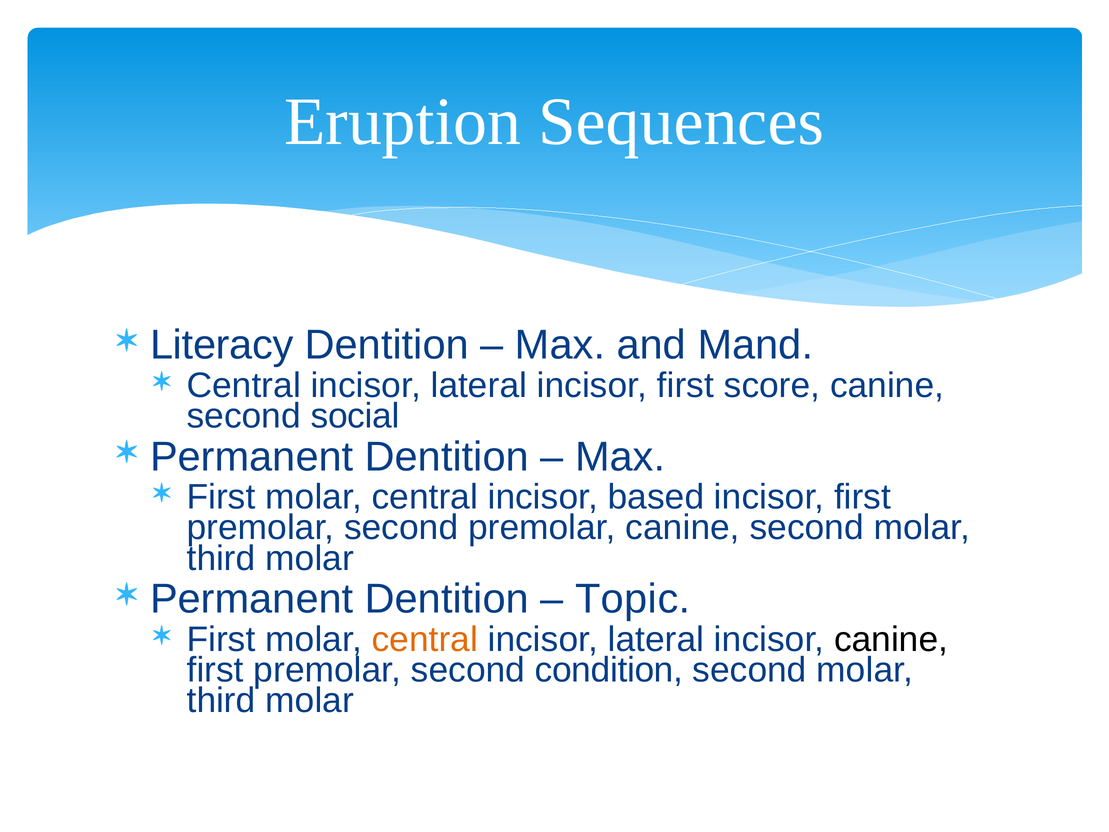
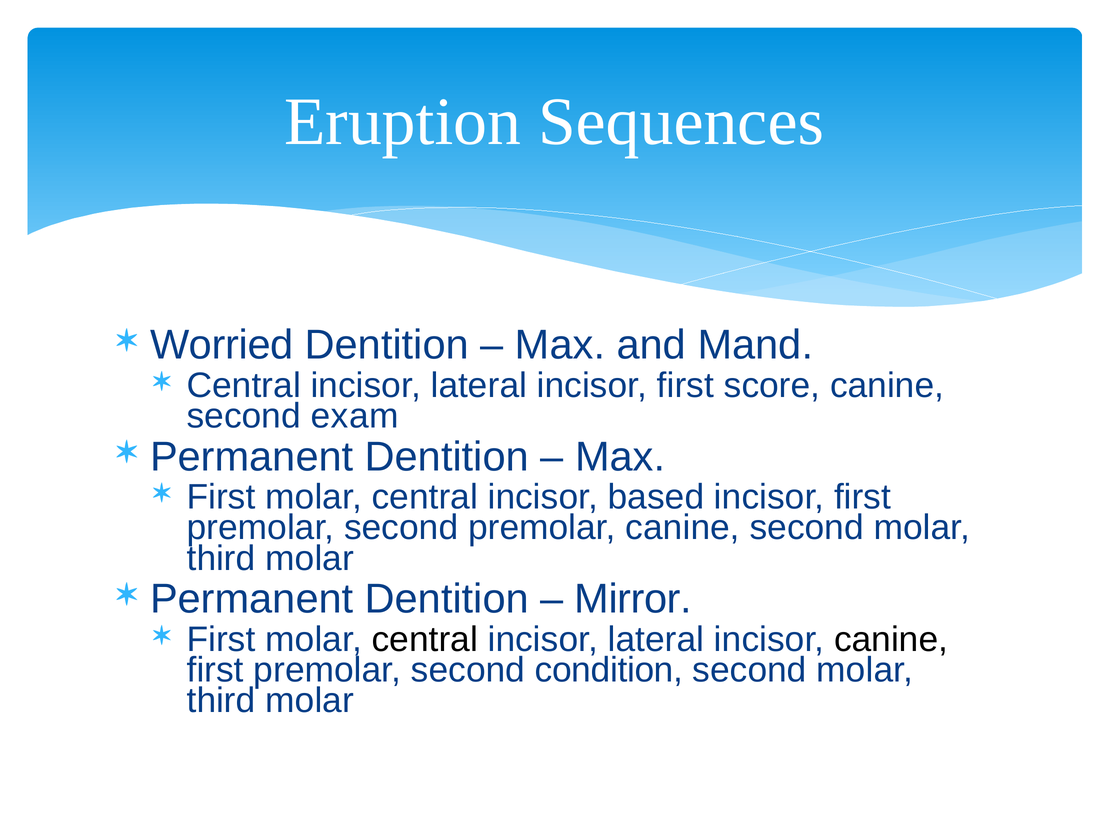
Literacy: Literacy -> Worried (222, 345)
social: social -> exam (355, 416)
Topic: Topic -> Mirror (633, 599)
central colour: orange -> black (425, 639)
